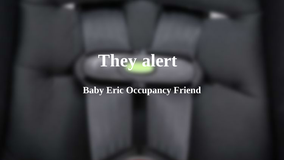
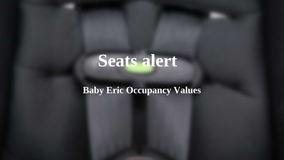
They: They -> Seats (118, 61)
Friend: Friend -> Values (187, 90)
